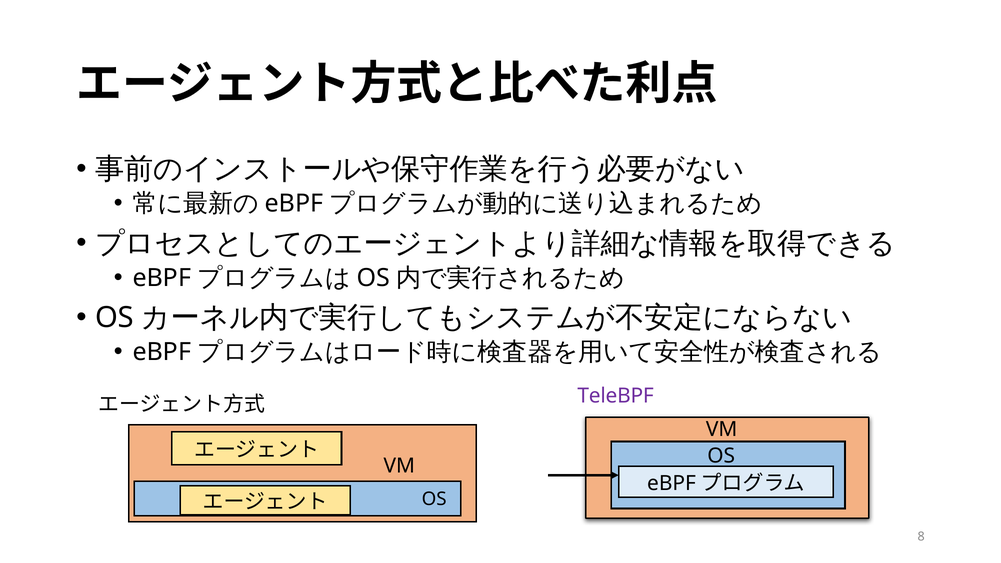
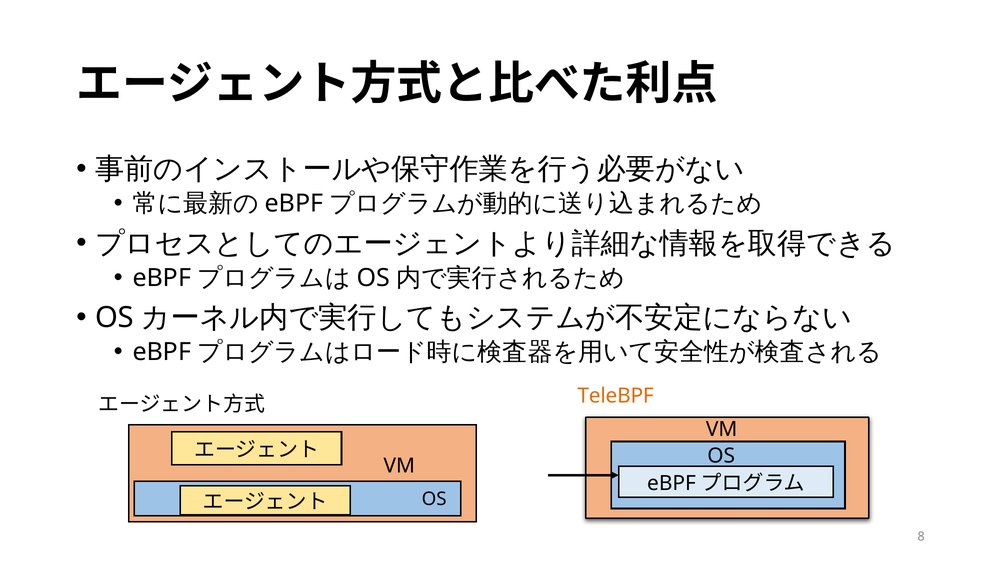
TeleBPF colour: purple -> orange (616, 396)
